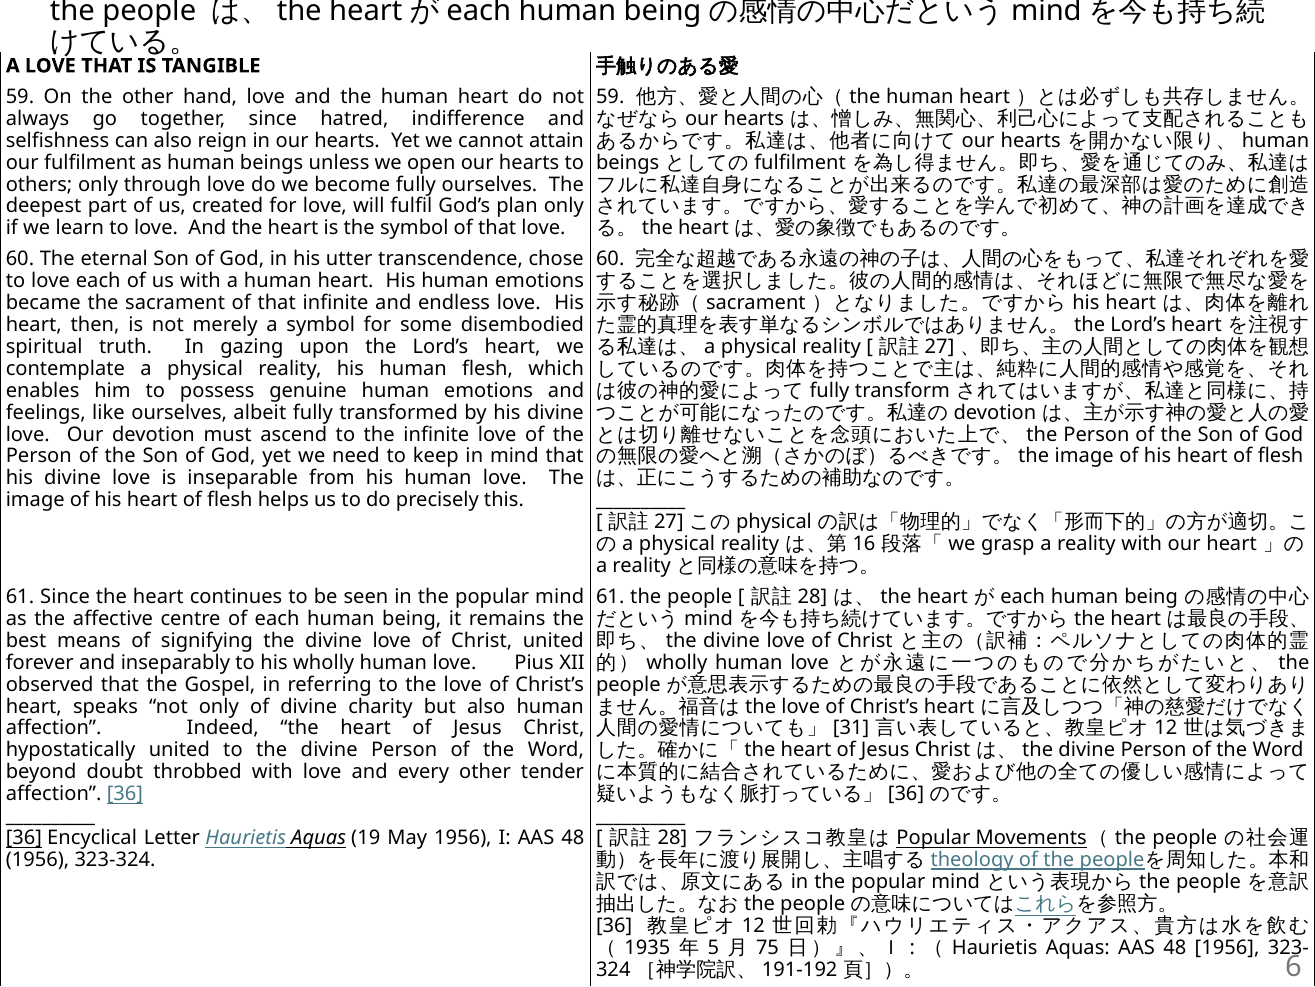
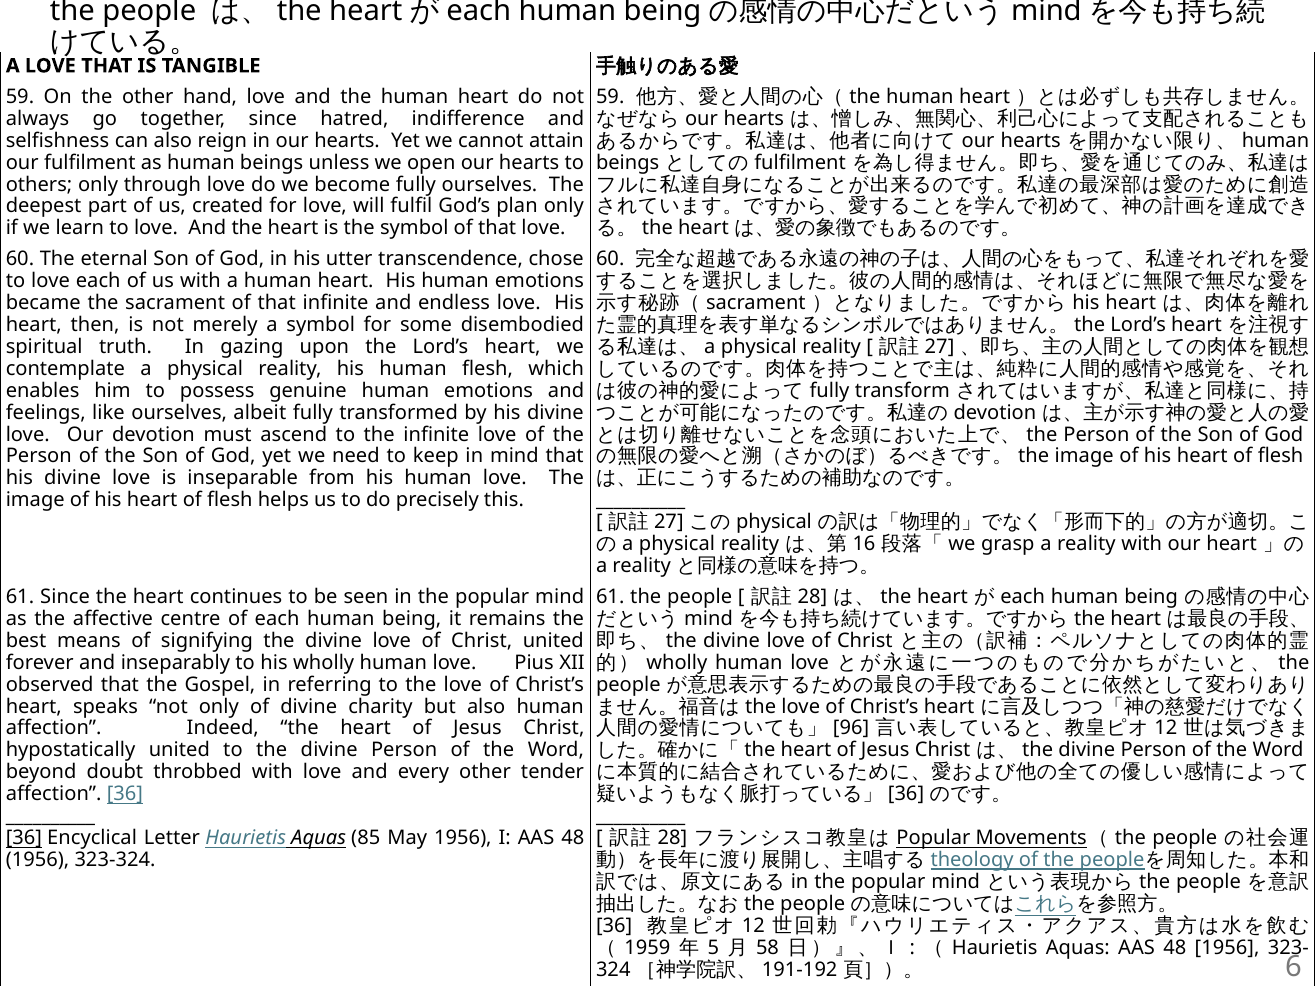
31: 31 -> 96 (851, 728)
19: 19 -> 85 (366, 837)
1935: 1935 -> 1959 (647, 947)
75: 75 -> 58 (767, 947)
